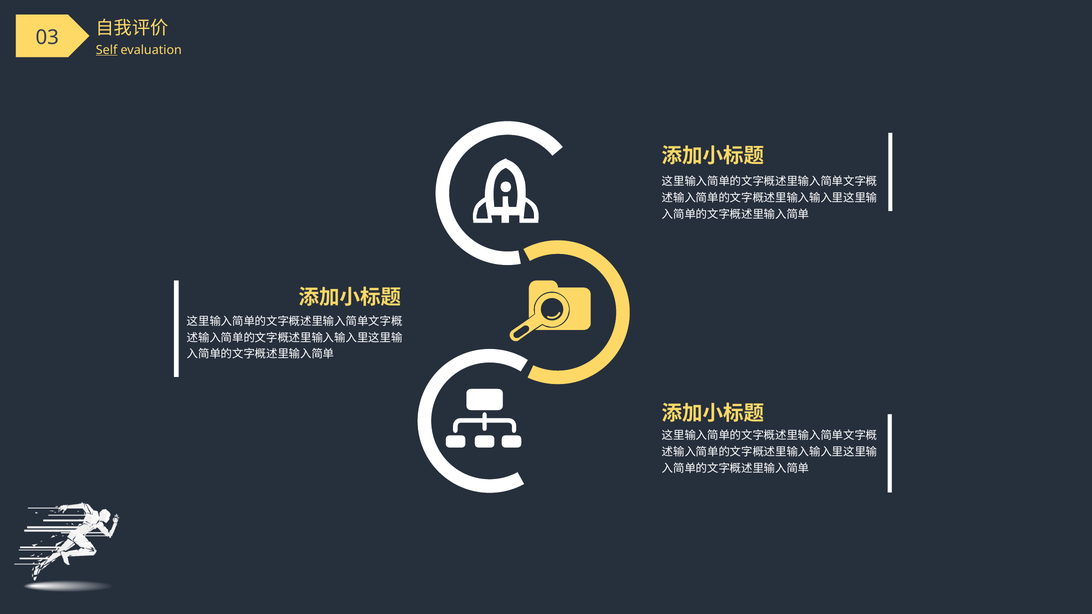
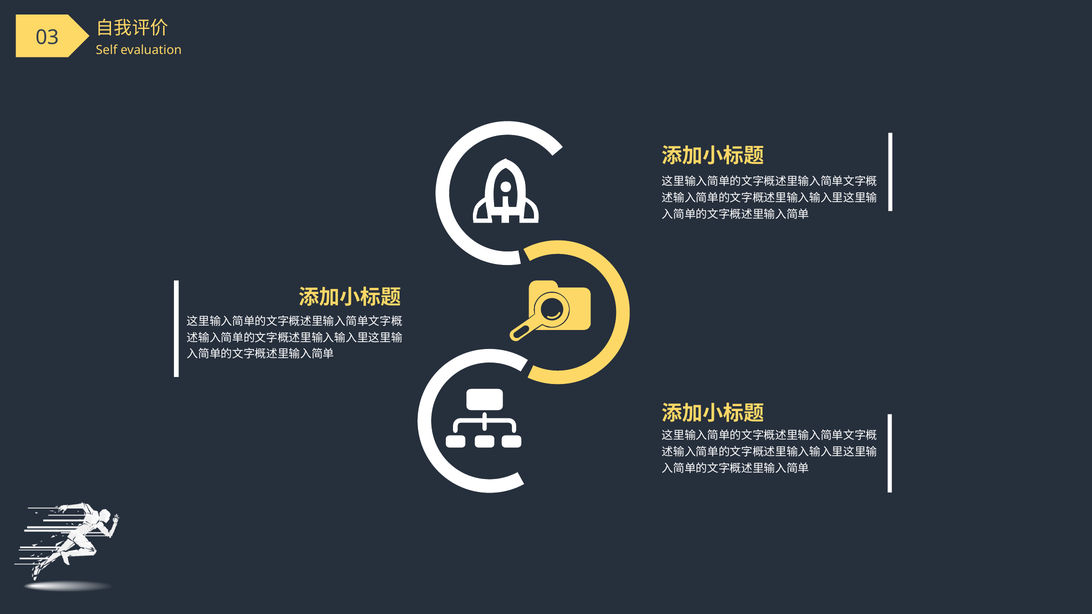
Self underline: present -> none (107, 50)
